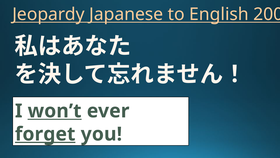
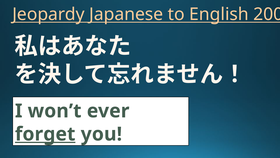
won’t underline: present -> none (55, 111)
